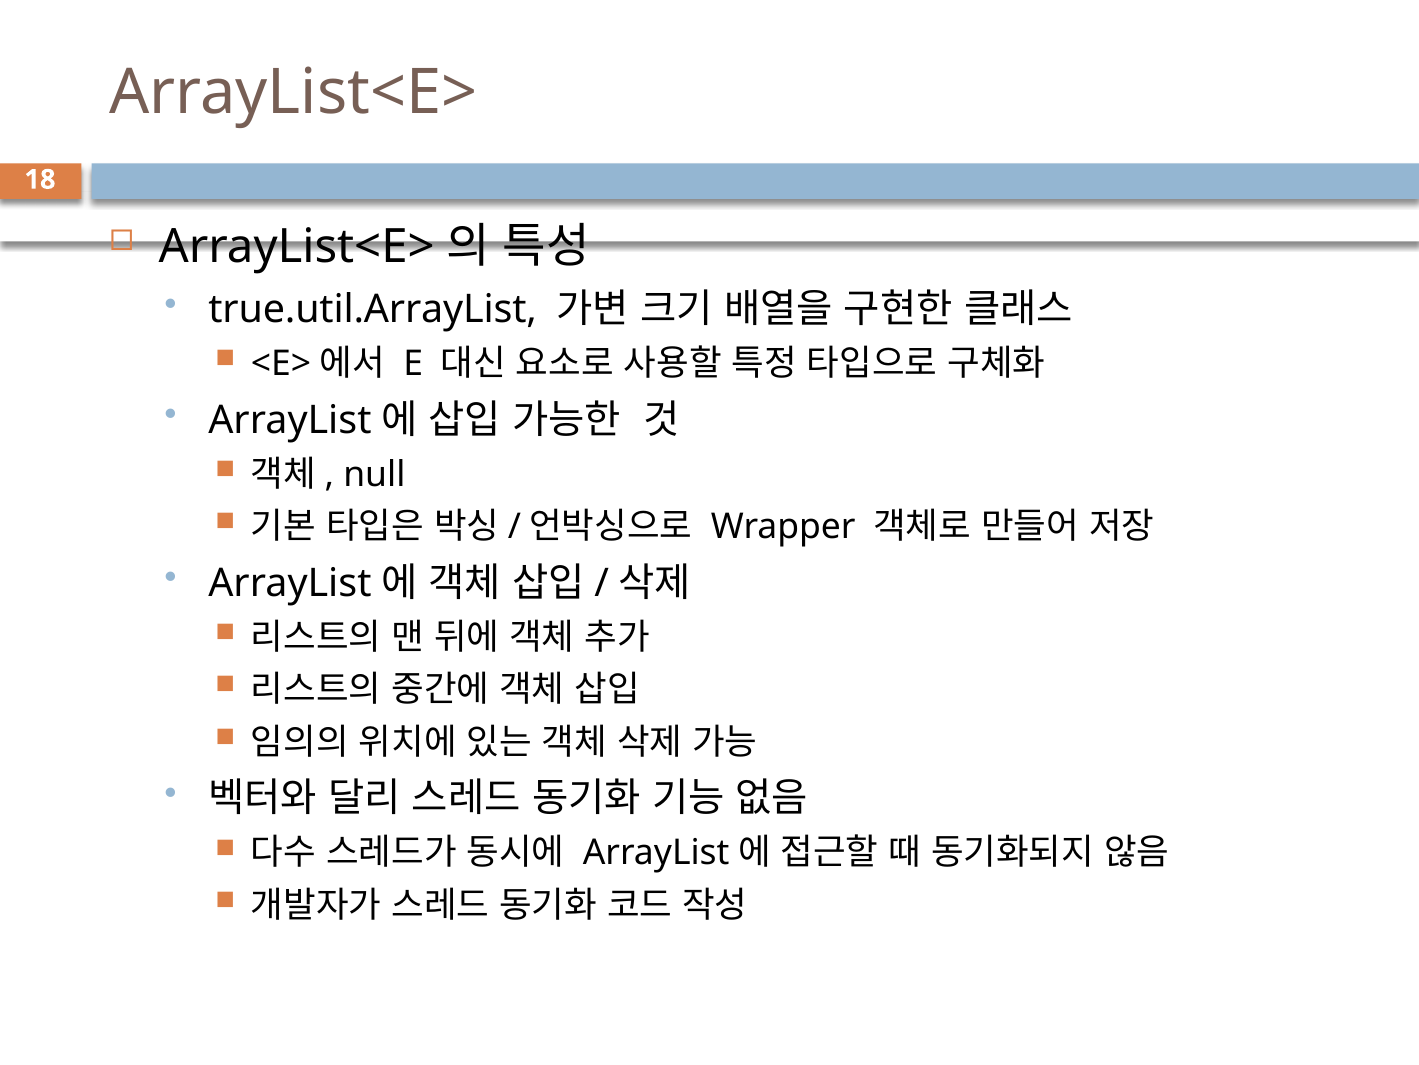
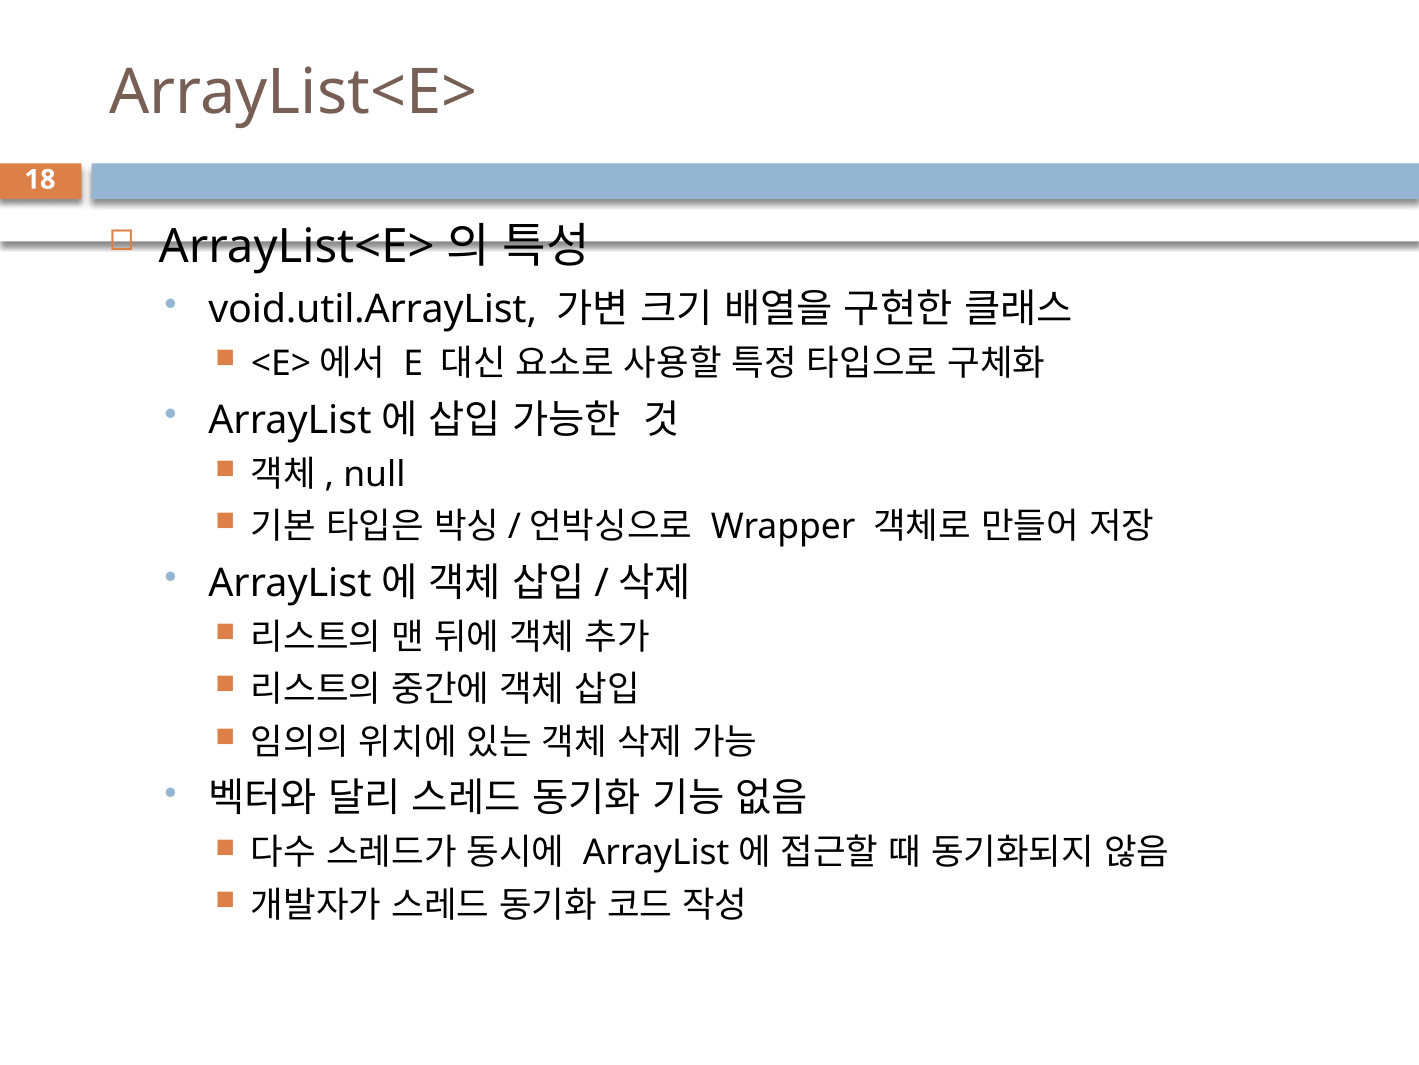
true.util.ArrayList: true.util.ArrayList -> void.util.ArrayList (373, 309)
